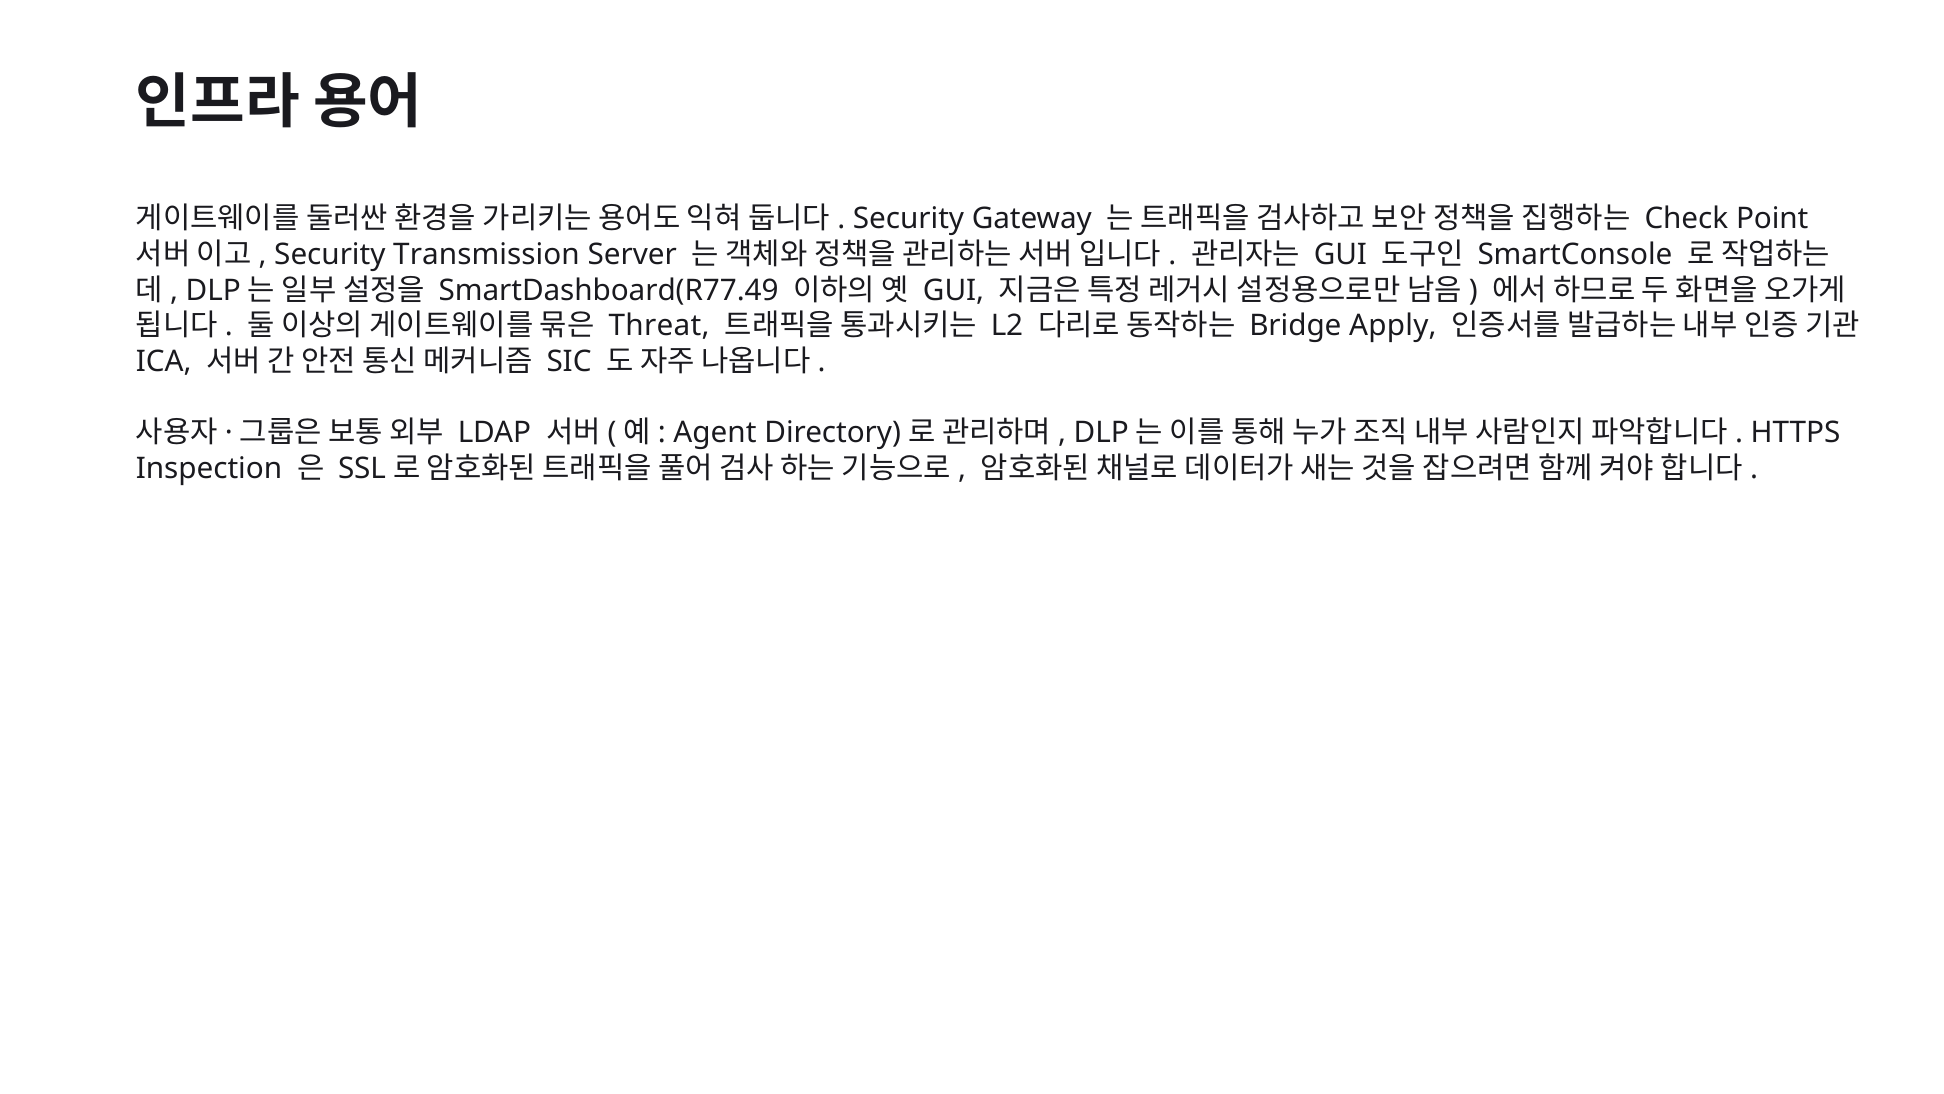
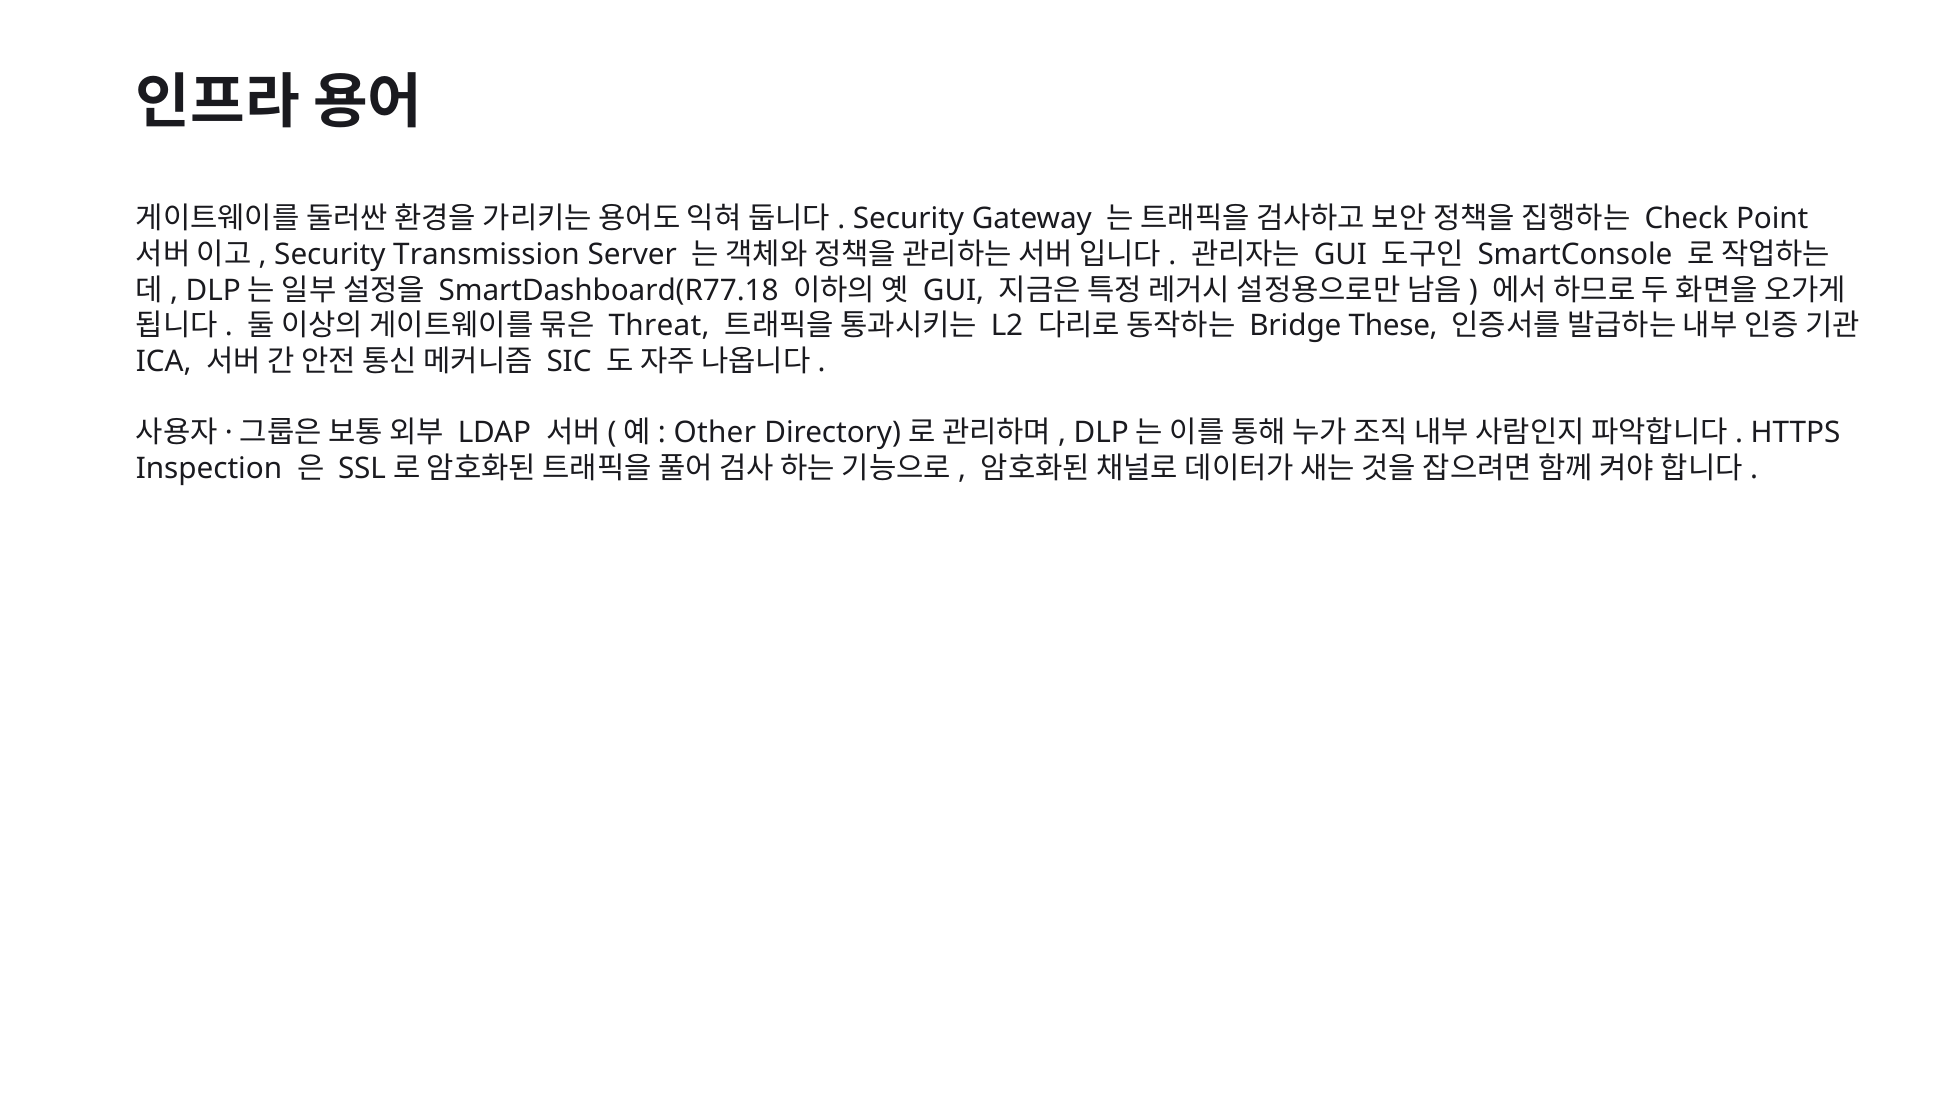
SmartDashboard(R77.49: SmartDashboard(R77.49 -> SmartDashboard(R77.18 (609, 290)
Apply: Apply -> These (1393, 326)
Agent: Agent -> Other (715, 433)
